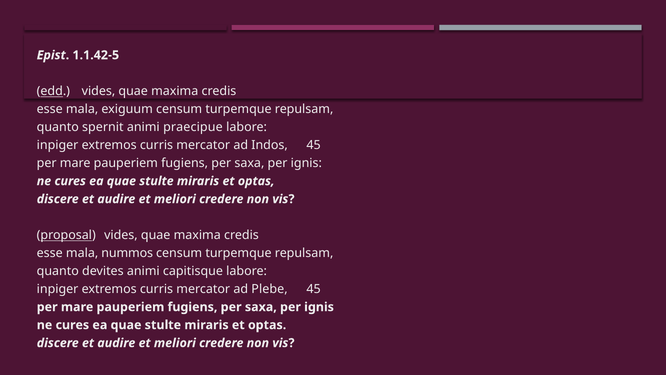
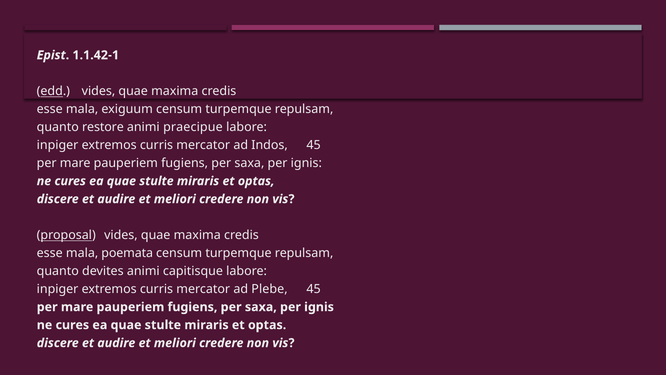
1.1.42-5: 1.1.42-5 -> 1.1.42-1 (96, 55)
spernit: spernit -> restore (103, 127)
nummos: nummos -> poemata (127, 253)
